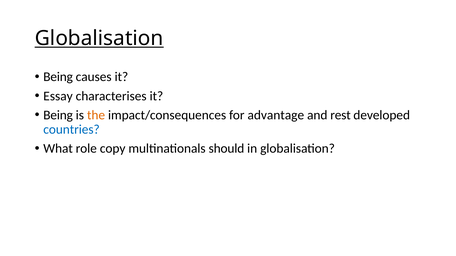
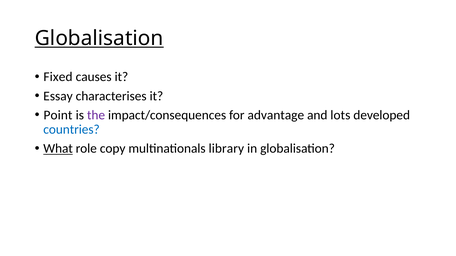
Being: Being -> Fixed (58, 77)
Being: Being -> Point (58, 115)
the colour: orange -> purple (96, 115)
rest: rest -> lots (340, 115)
What underline: none -> present (58, 149)
should: should -> library (226, 149)
